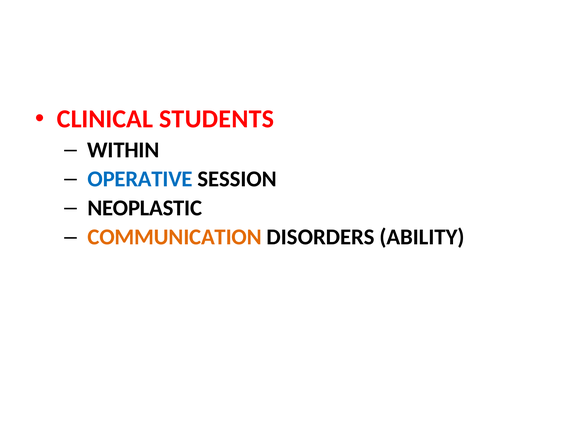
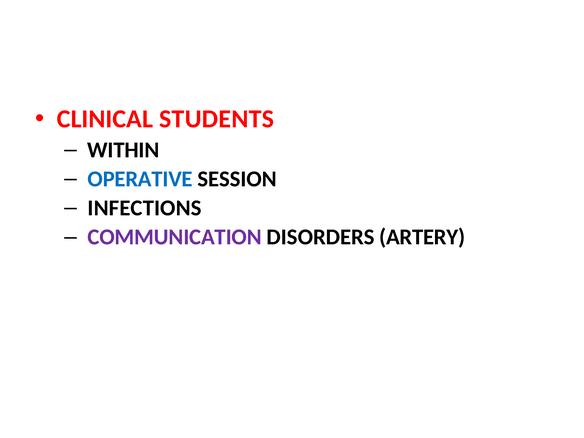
NEOPLASTIC: NEOPLASTIC -> INFECTIONS (145, 208)
COMMUNICATION colour: orange -> purple (175, 237)
ABILITY: ABILITY -> ARTERY (422, 237)
